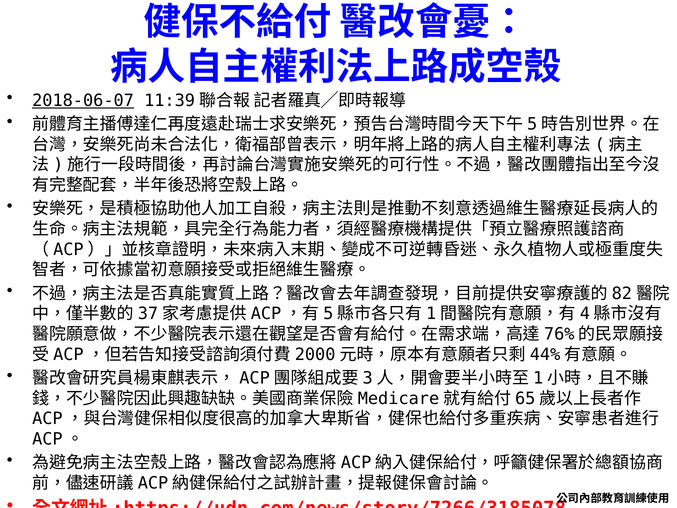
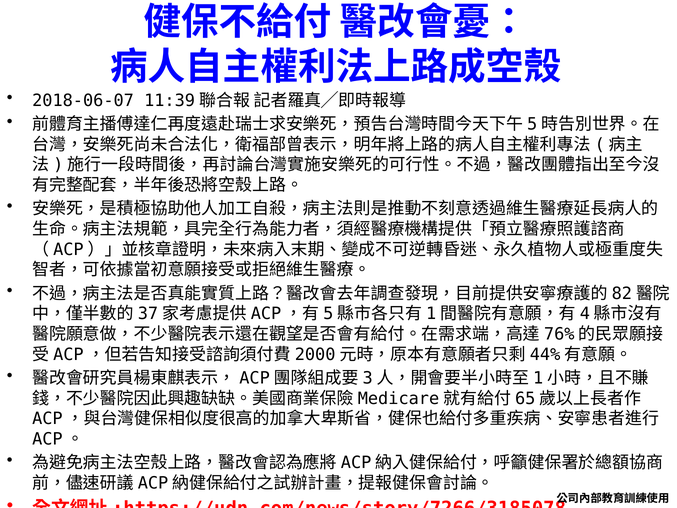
2018-06-07 underline: present -> none (83, 100)
